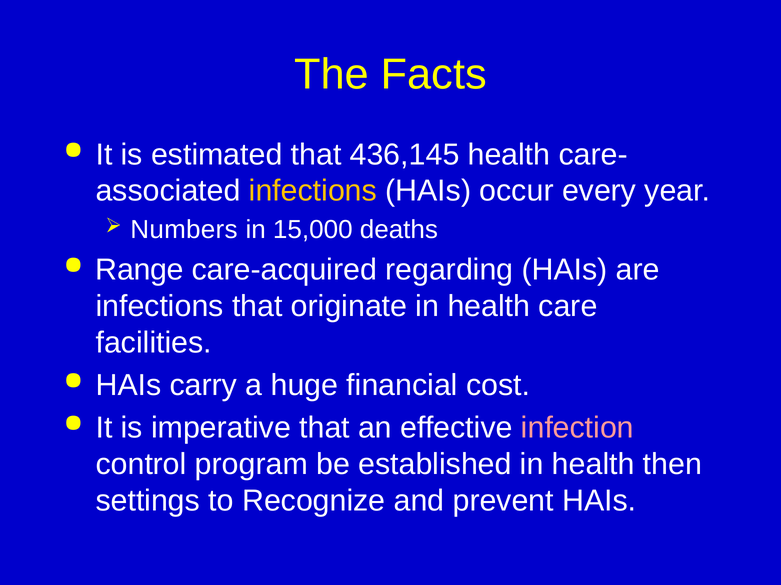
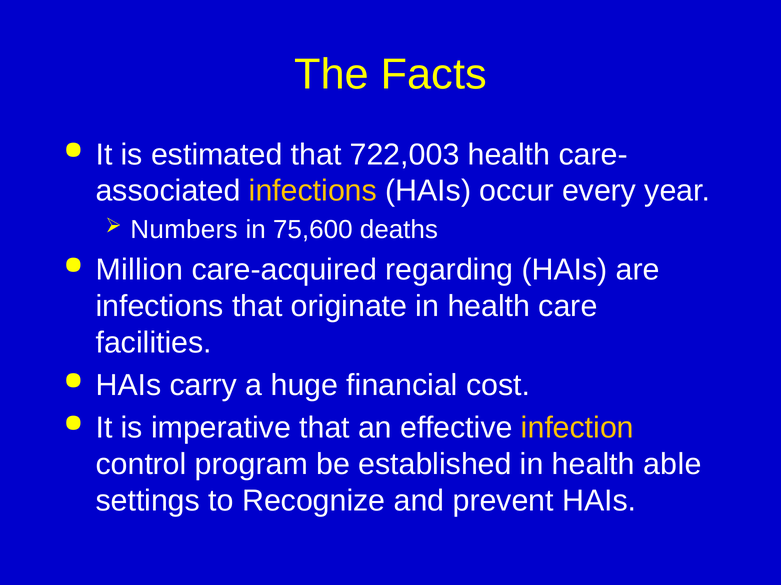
436,145: 436,145 -> 722,003 (405, 155)
15,000: 15,000 -> 75,600 (313, 230)
Range: Range -> Million (139, 270)
infection colour: pink -> yellow (577, 428)
then: then -> able (672, 465)
